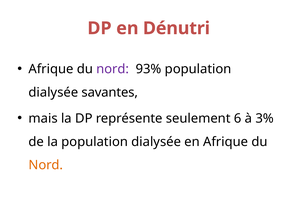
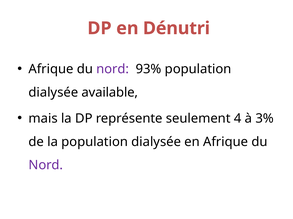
savantes: savantes -> available (110, 93)
6: 6 -> 4 (238, 119)
Nord colour: orange -> purple (46, 166)
